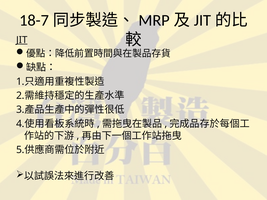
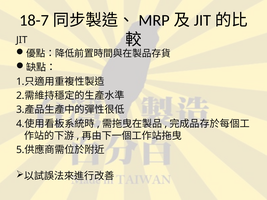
JIT underline: present -> none (22, 40)
